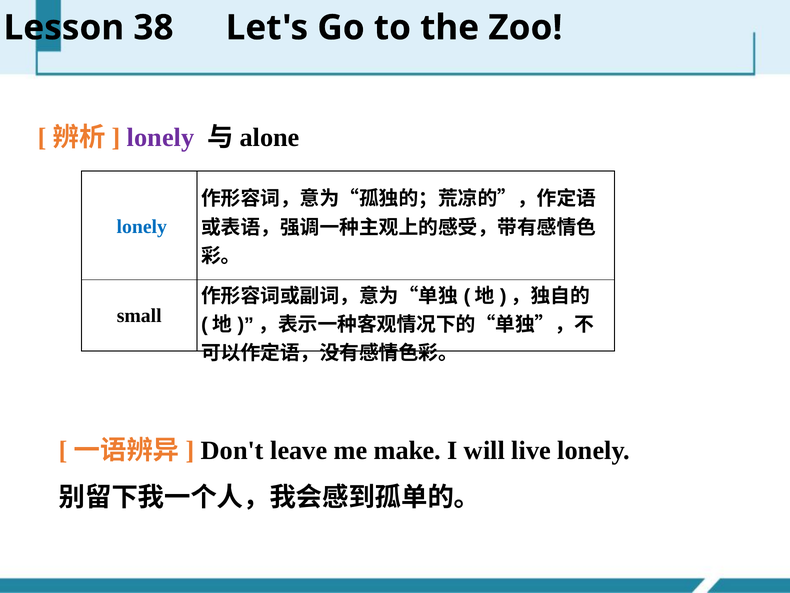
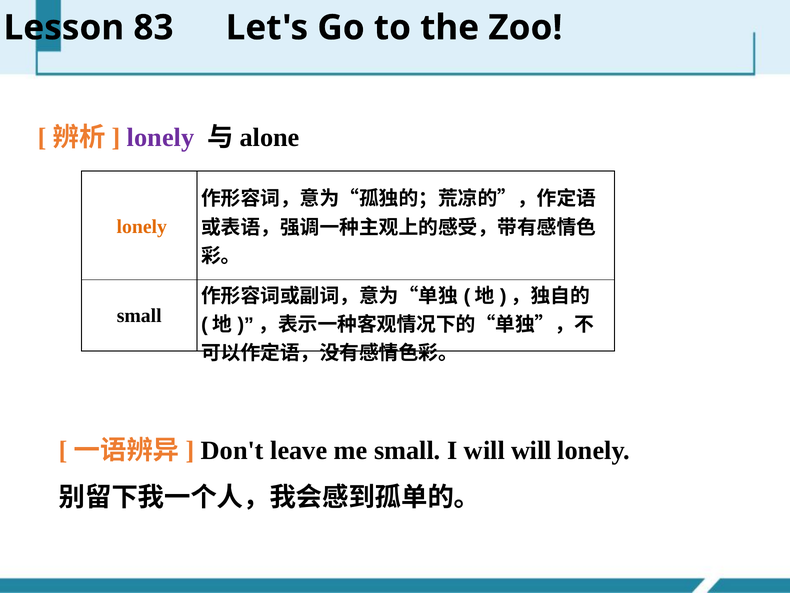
38: 38 -> 83 (153, 28)
lonely colour: blue -> orange (142, 226)
me make: make -> small (407, 450)
will live: live -> will (531, 450)
